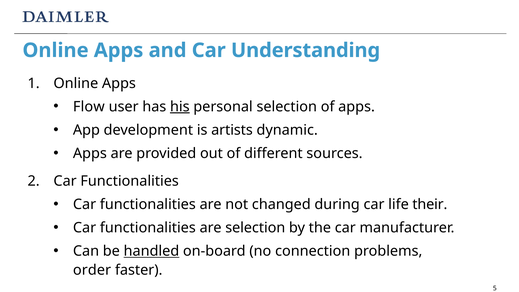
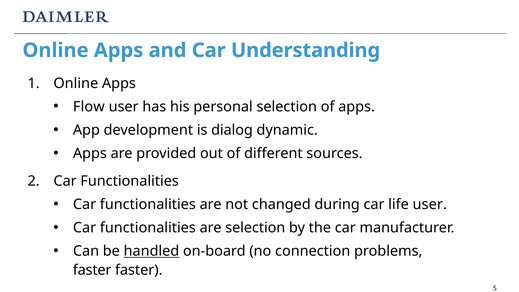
his underline: present -> none (180, 107)
artists: artists -> dialog (232, 130)
life their: their -> user (430, 204)
order: order -> faster (92, 270)
